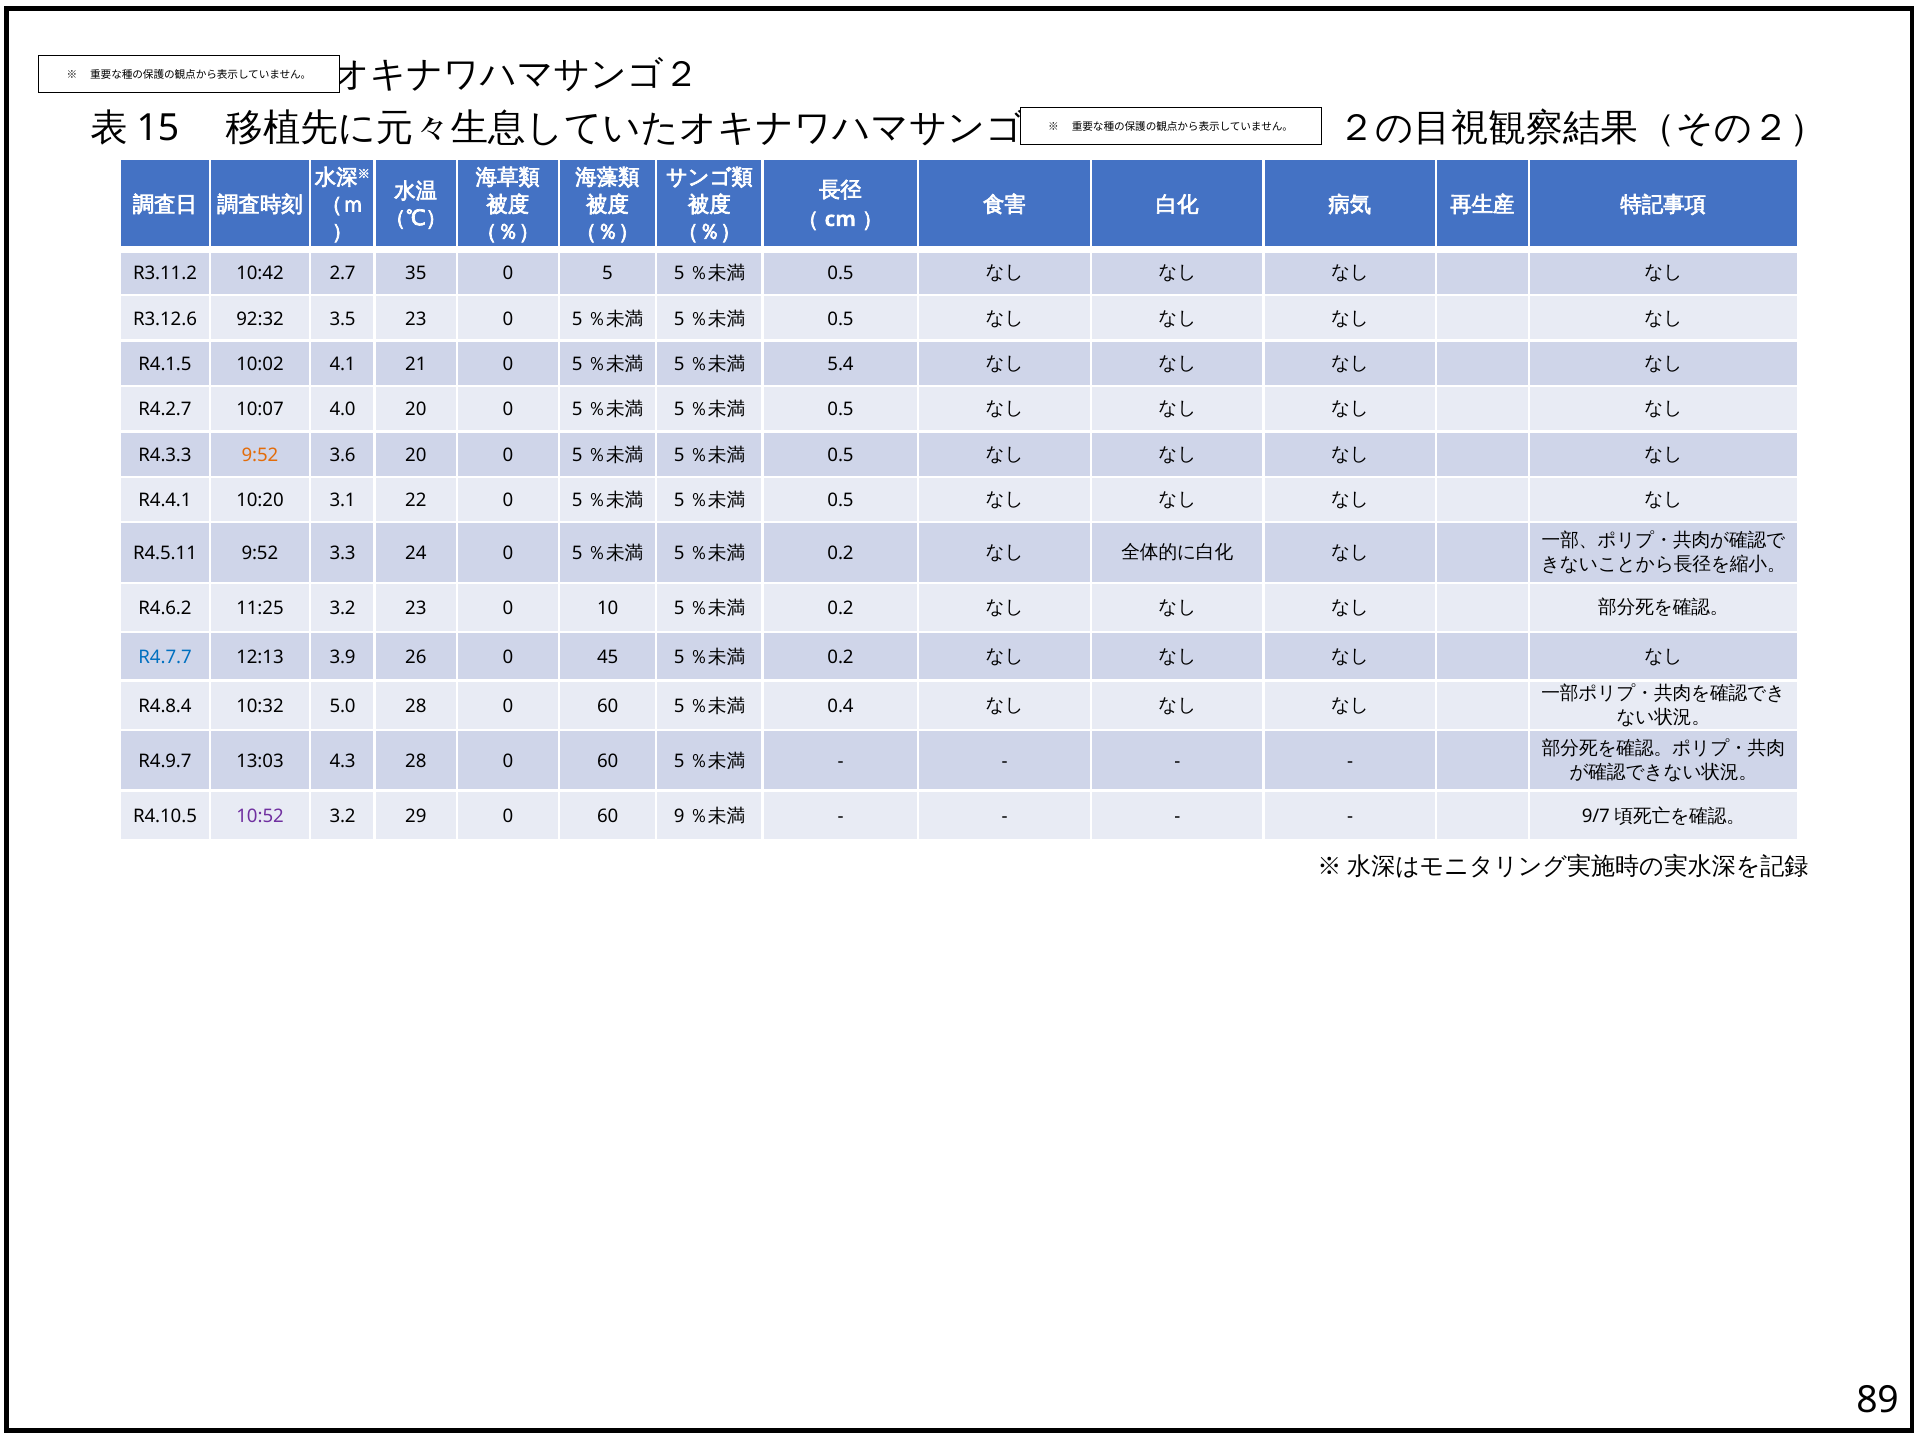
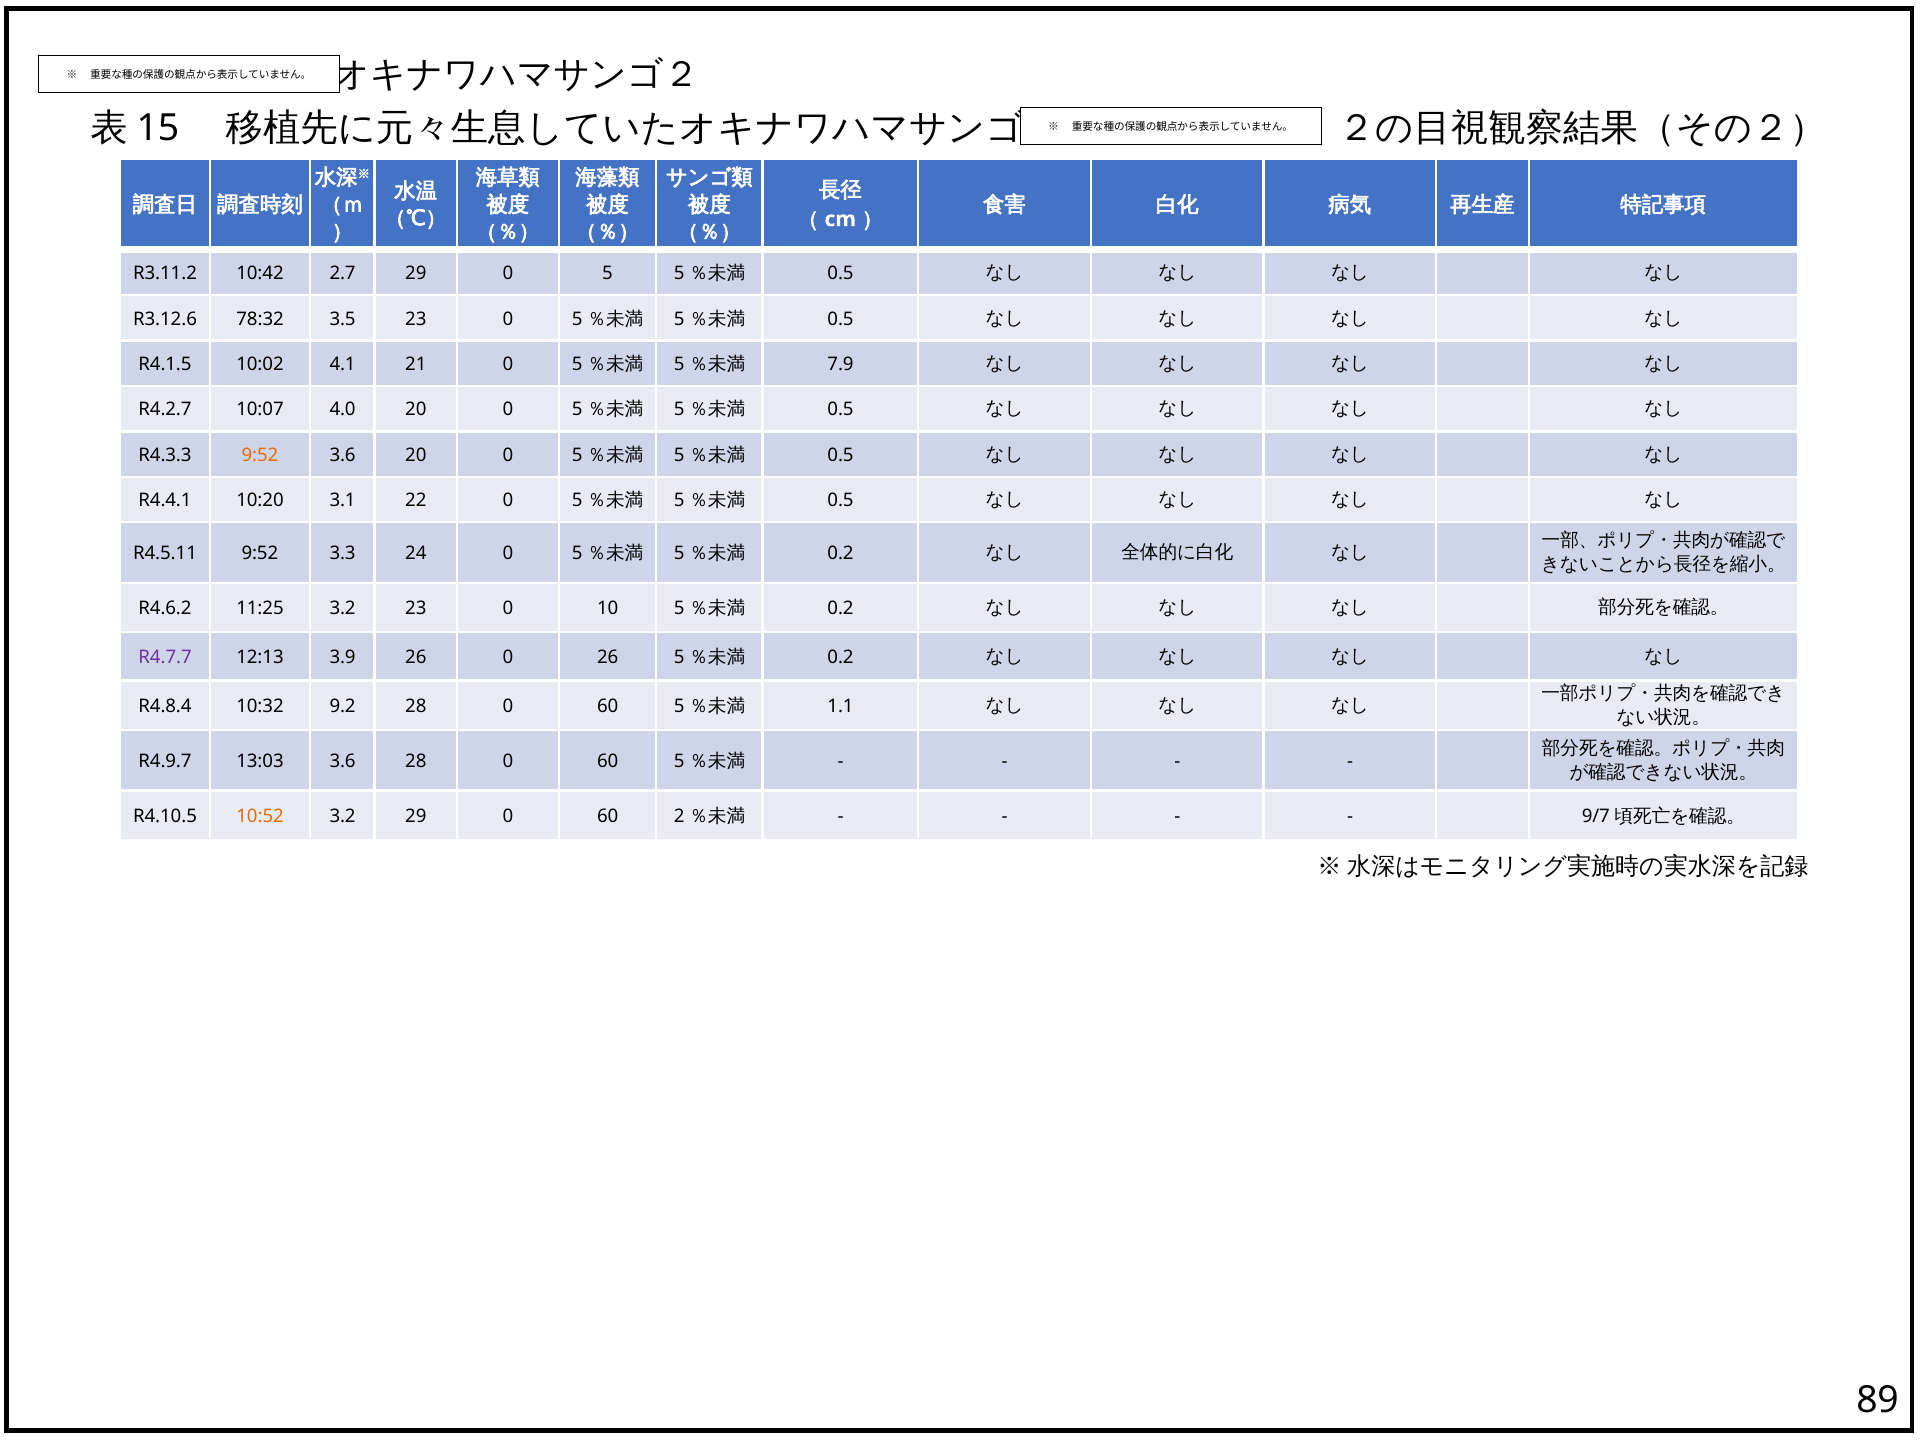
2.7 35: 35 -> 29 (416, 274)
92:32: 92:32 -> 78:32 (260, 319)
5.4: 5.4 -> 7.9 (841, 364)
R4.7.7 colour: blue -> purple (165, 657)
0 45: 45 -> 26 (608, 657)
5.0: 5.0 -> 9.2 (343, 706)
0.4: 0.4 -> 1.1 (841, 706)
13:03 4.3: 4.3 -> 3.6 (343, 761)
10:52 colour: purple -> orange (260, 816)
9: 9 -> 2 (679, 816)
